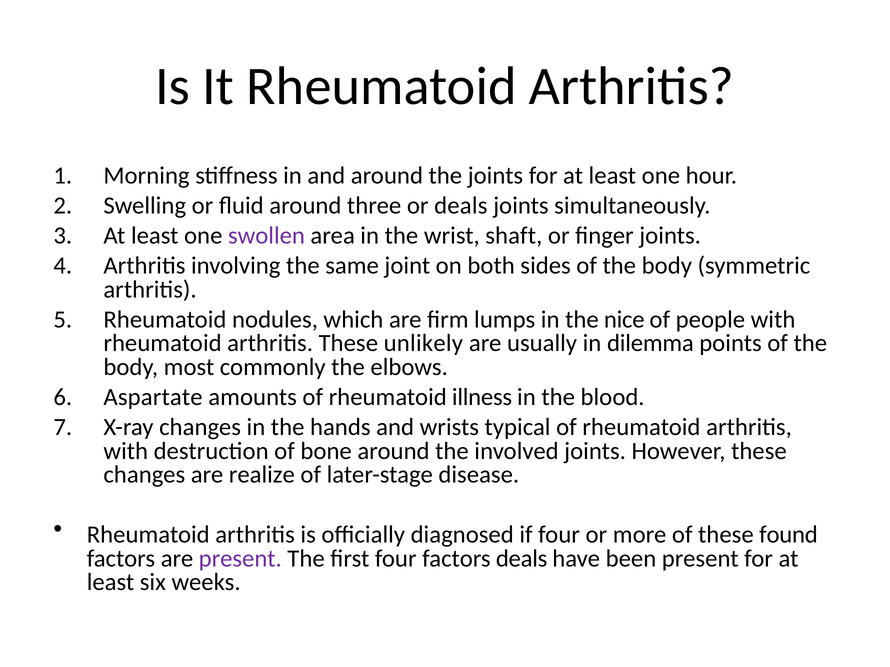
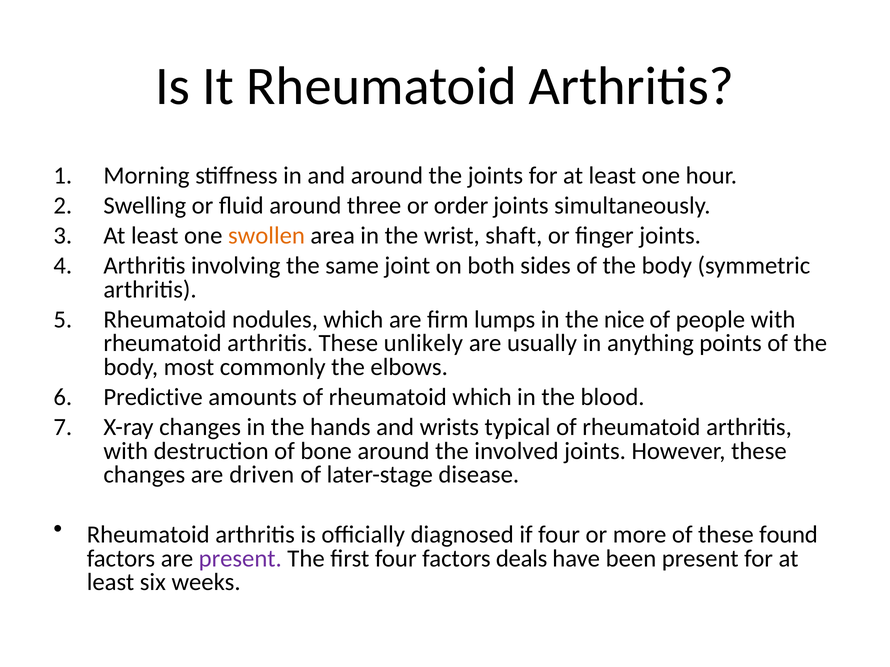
or deals: deals -> order (461, 206)
swollen colour: purple -> orange (266, 236)
dilemma: dilemma -> anything (650, 344)
Aspartate: Aspartate -> Predictive (153, 397)
rheumatoid illness: illness -> which (482, 397)
realize: realize -> driven (262, 475)
